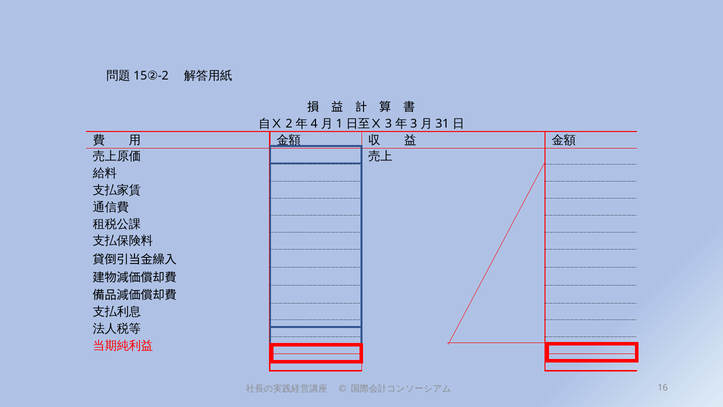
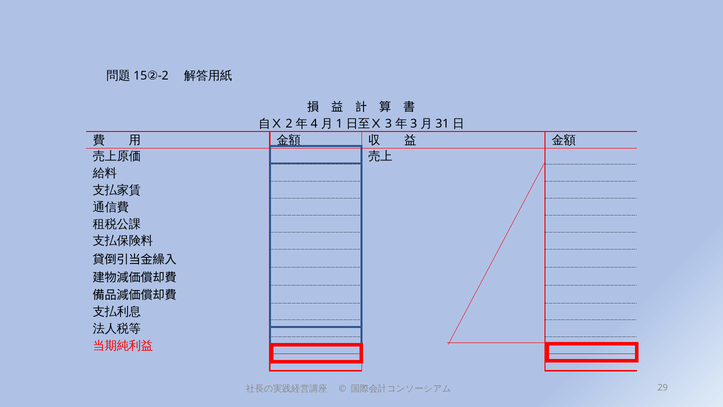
16: 16 -> 29 (663, 388)
